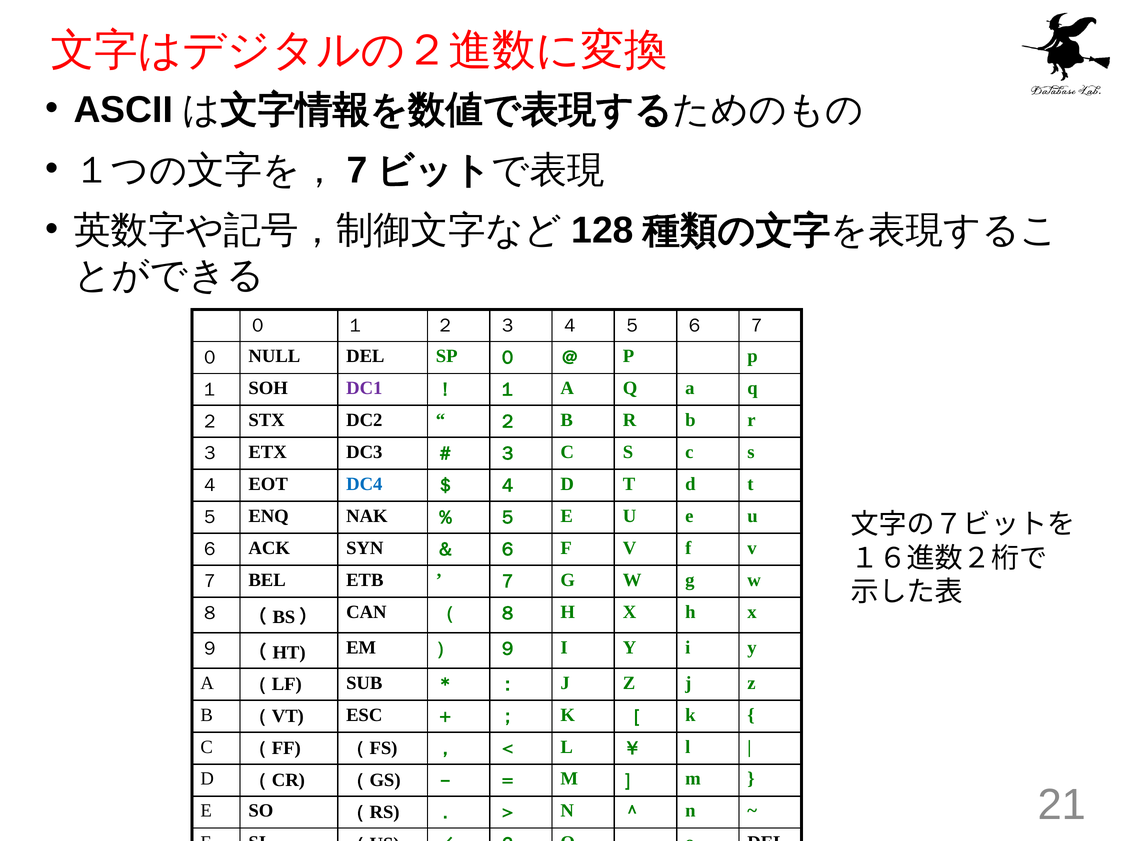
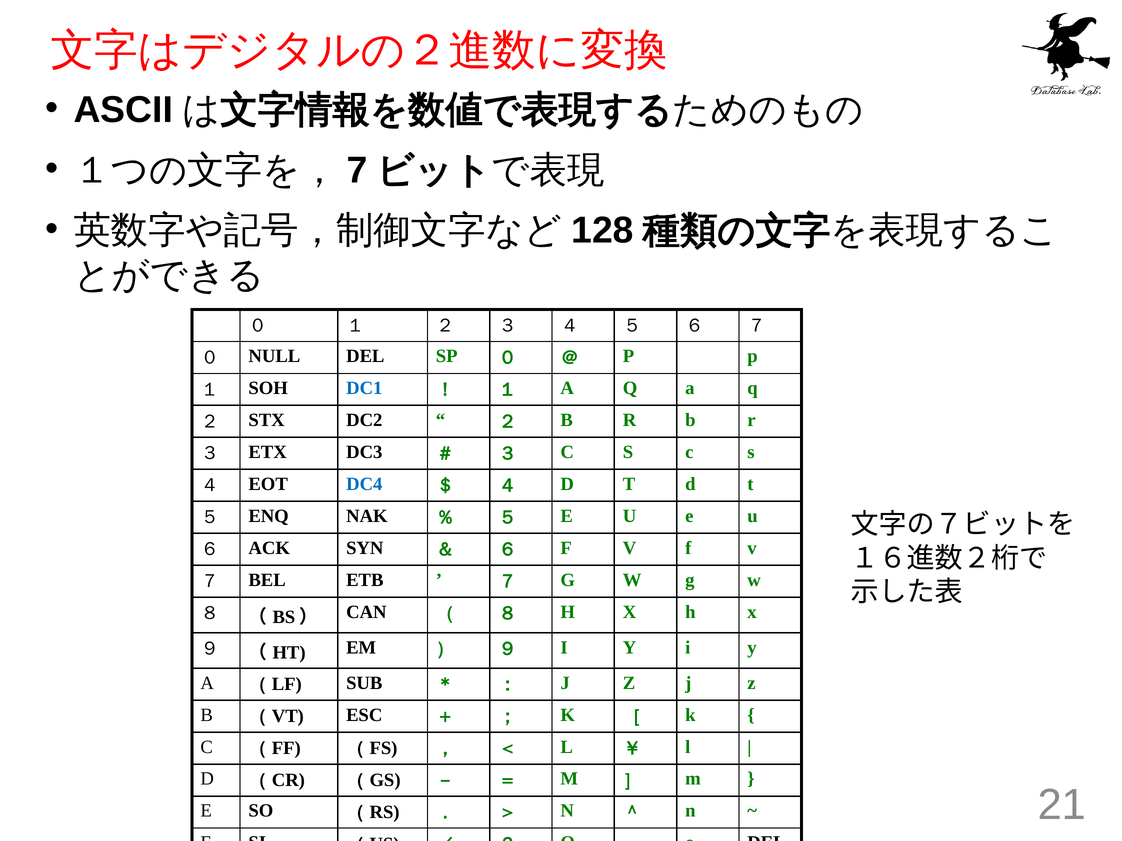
DC1 colour: purple -> blue (364, 388)
